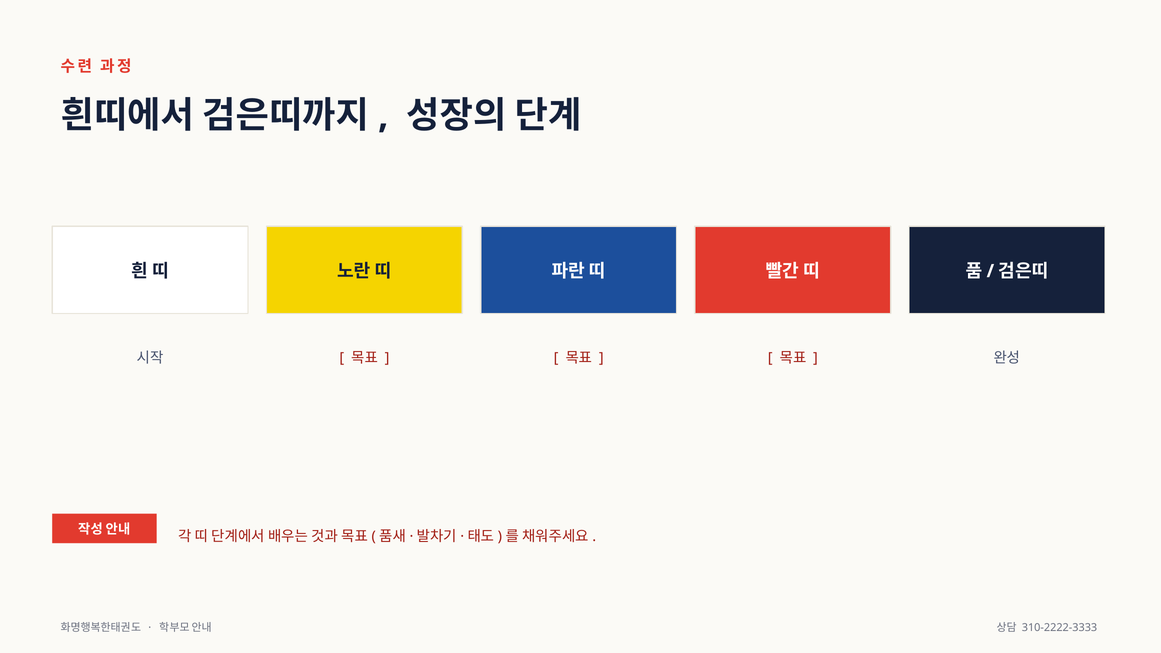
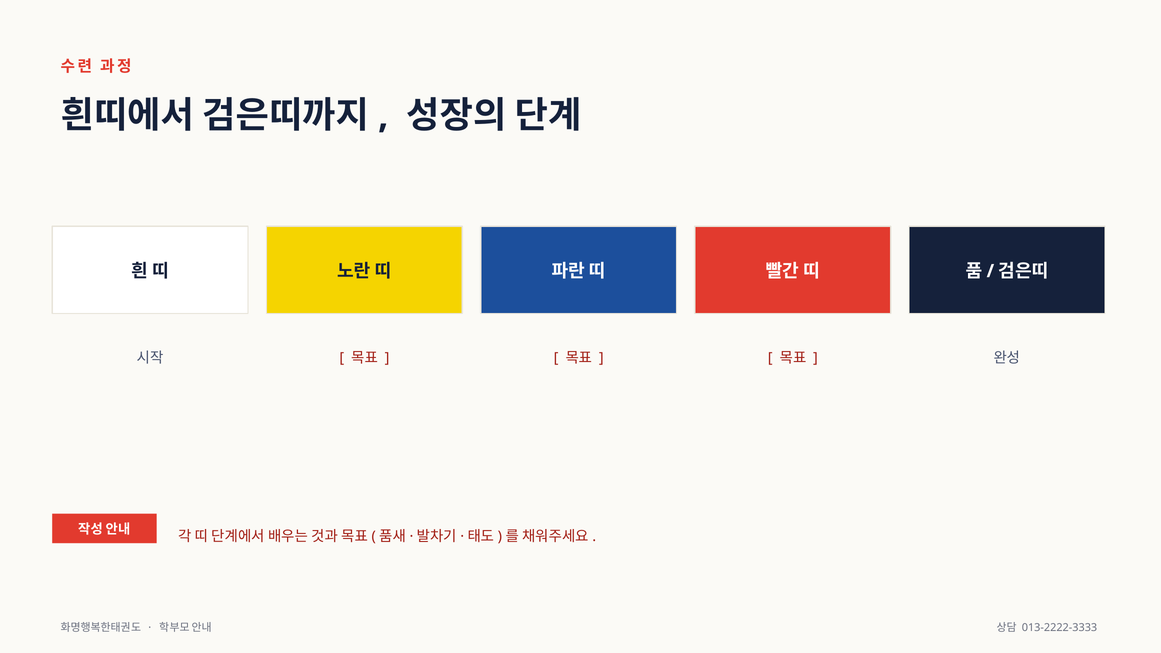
310-2222-3333: 310-2222-3333 -> 013-2222-3333 (1060, 628)
